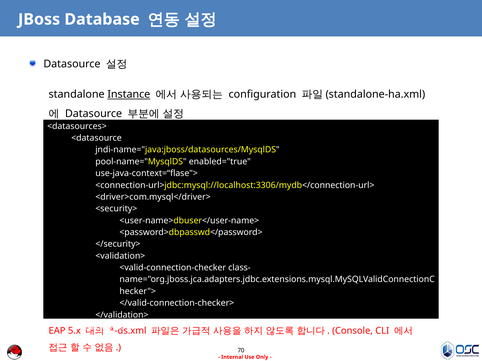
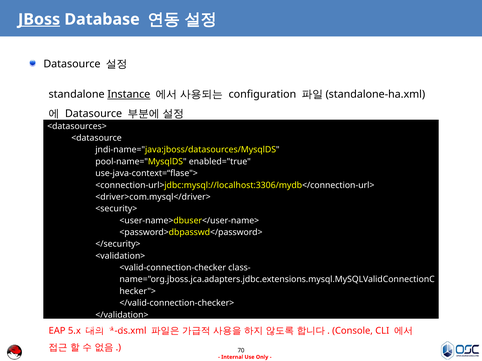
JBoss underline: none -> present (39, 19)
